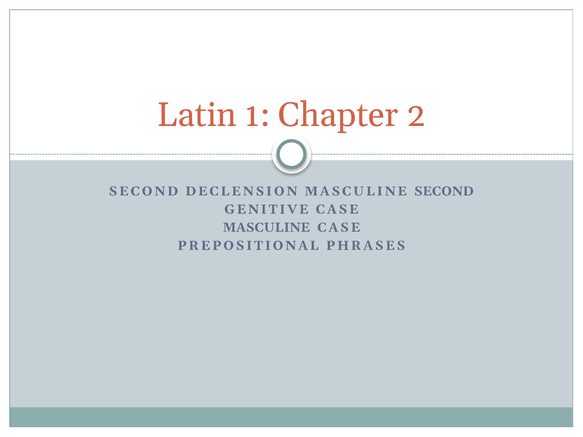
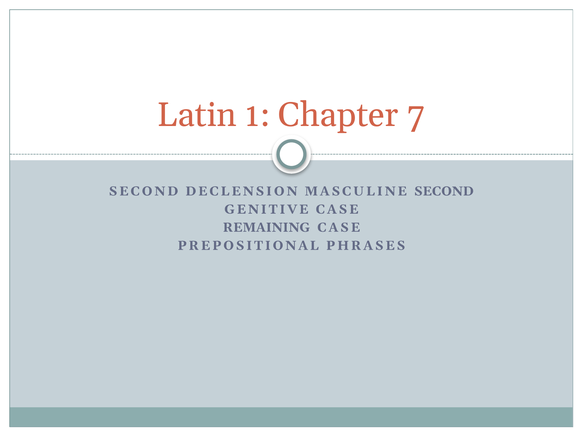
2: 2 -> 7 (416, 115)
MASCULINE: MASCULINE -> REMAINING (266, 228)
